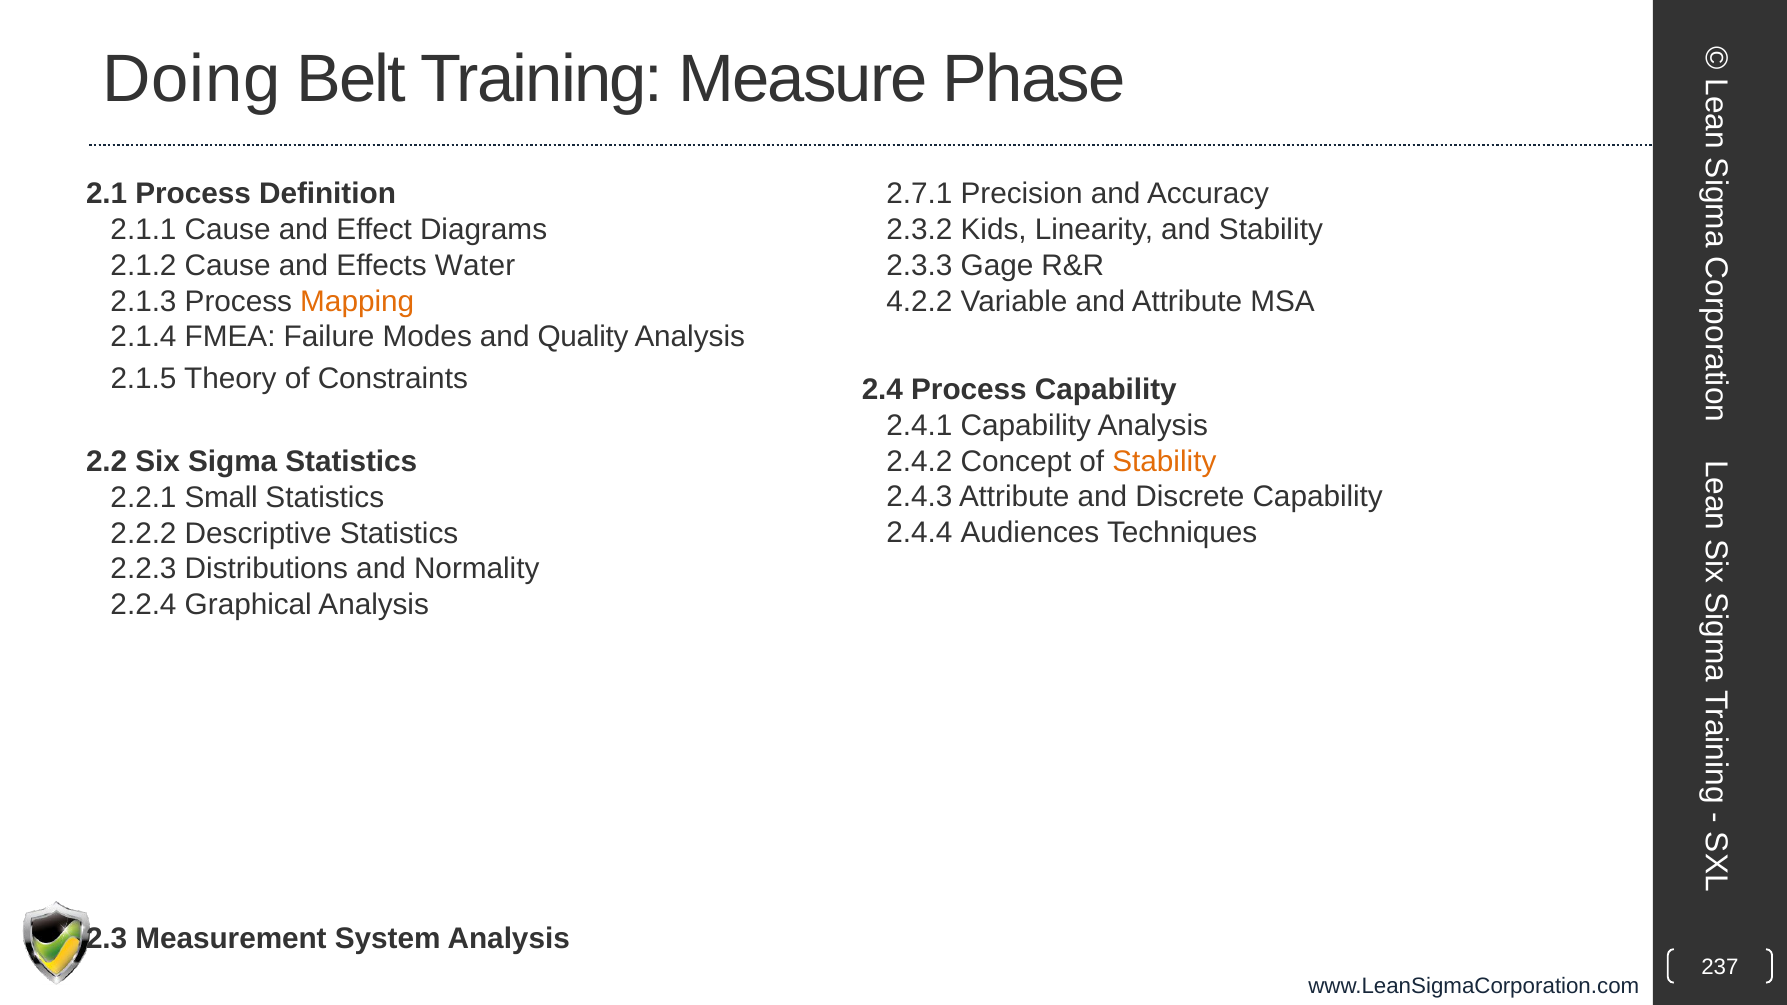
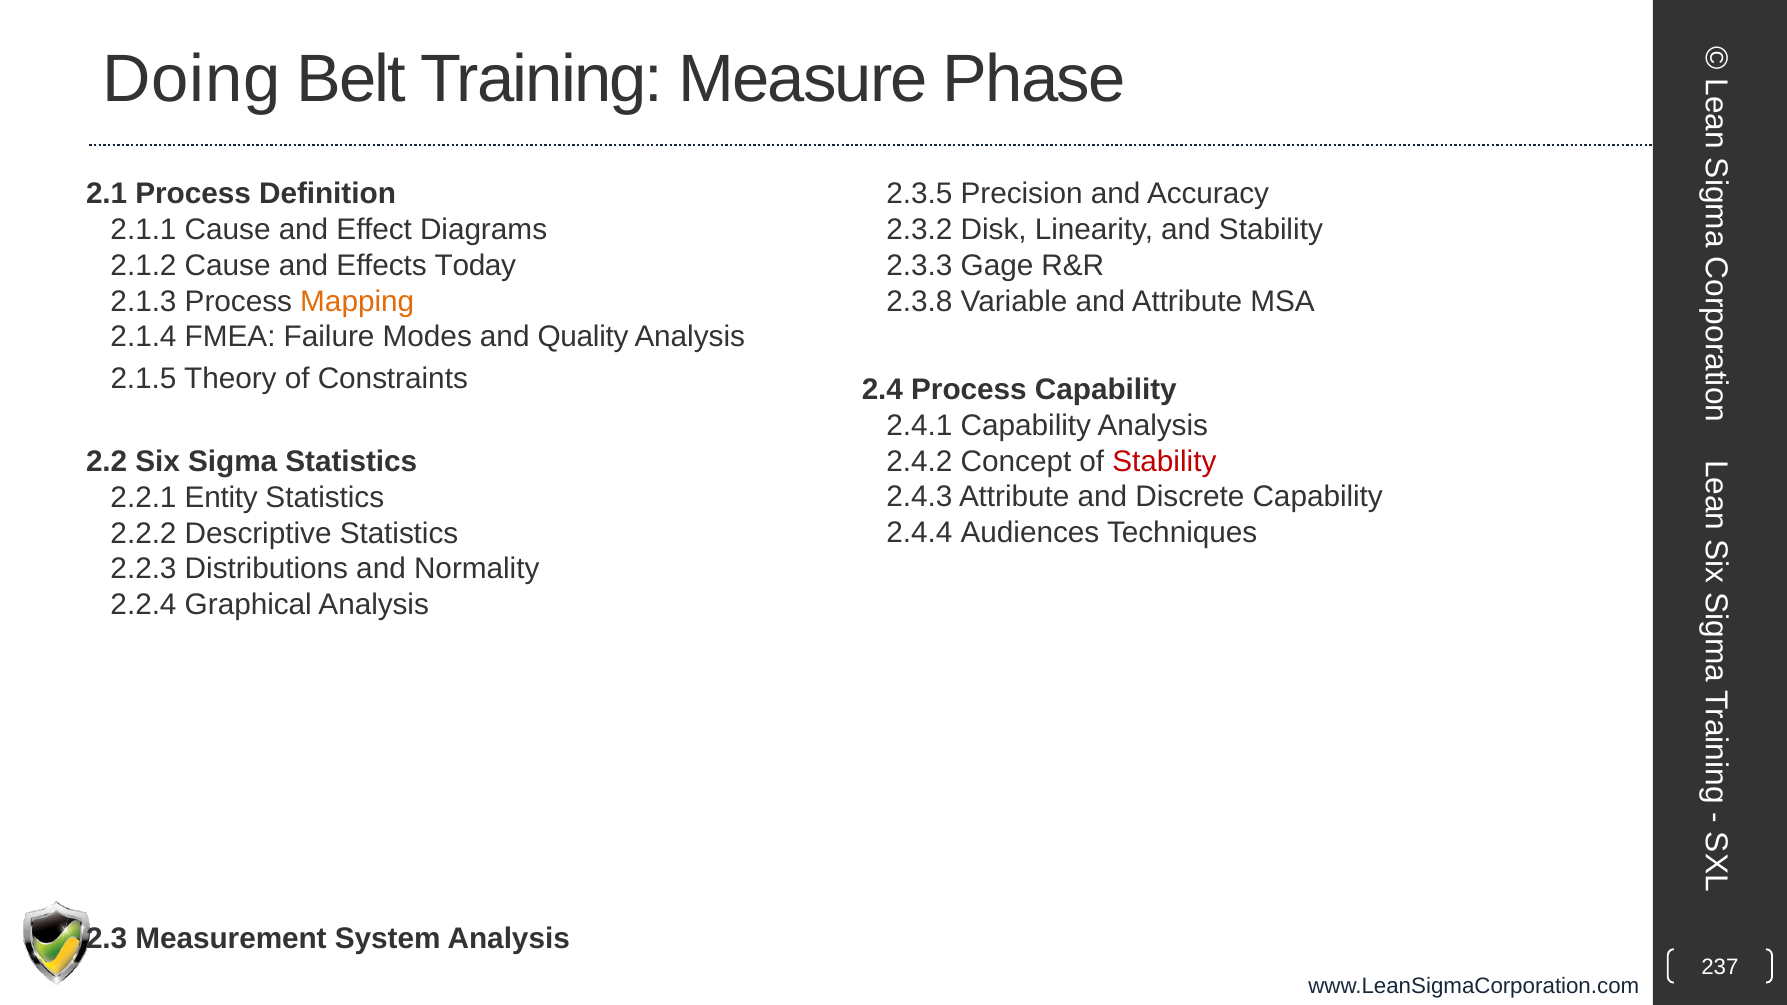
2.7.1: 2.7.1 -> 2.3.5 (919, 194)
Kids: Kids -> Disk (994, 230)
Water: Water -> Today (475, 266)
4.2.2: 4.2.2 -> 2.3.8 (919, 301)
Stability colour: orange -> red (1164, 461)
Small: Small -> Entity (221, 498)
